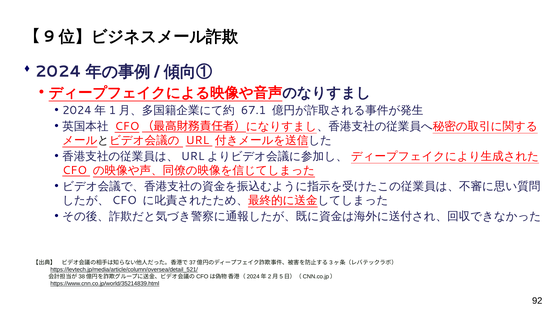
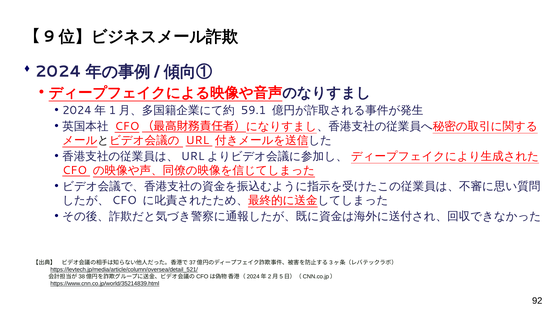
67.1: 67.1 -> 59.1 (253, 110)
